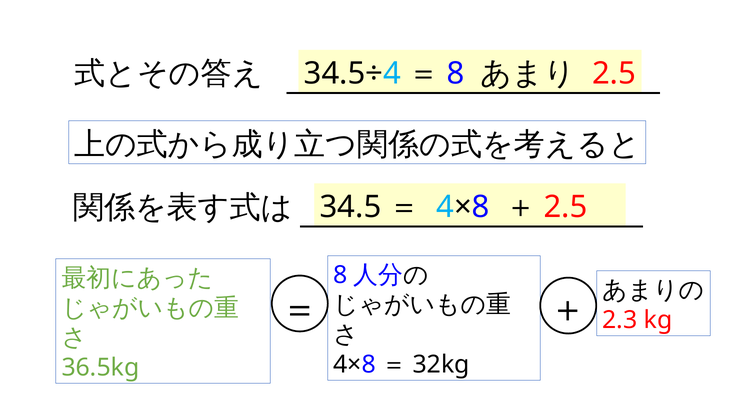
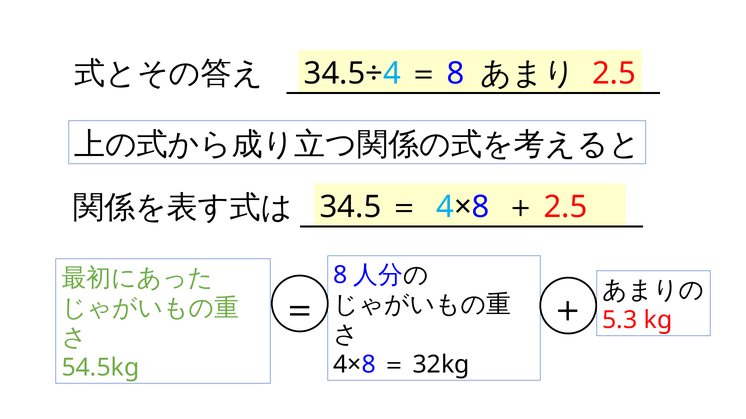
2.3: 2.3 -> 5.3 (620, 320)
36.5kg: 36.5kg -> 54.5kg (100, 368)
